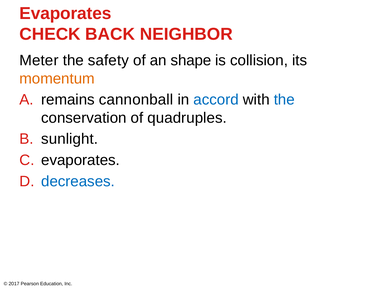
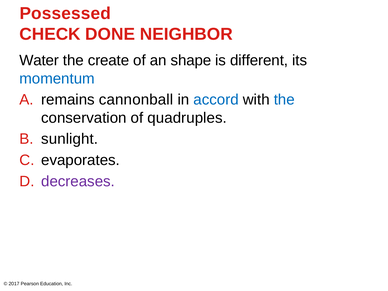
Evaporates: Evaporates -> Possessed (65, 13)
BACK: BACK -> DONE (110, 34)
Meter: Meter -> Water (39, 60)
safety: safety -> create (109, 60)
collision: collision -> different (259, 60)
momentum colour: orange -> blue (57, 79)
decreases colour: blue -> purple (78, 181)
